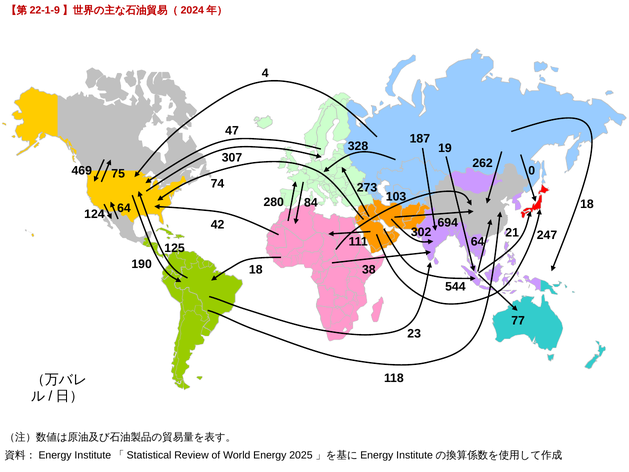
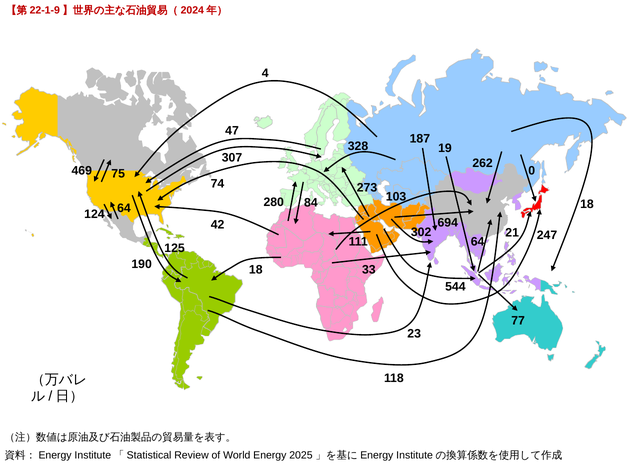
38: 38 -> 33 (369, 269)
